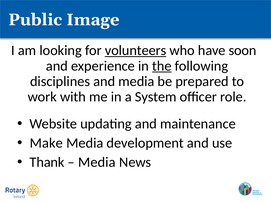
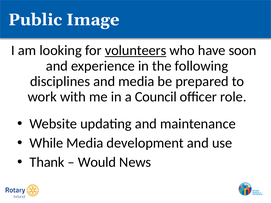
the underline: present -> none (162, 66)
System: System -> Council (156, 97)
Make: Make -> While (46, 143)
Media: Media -> Would (97, 162)
